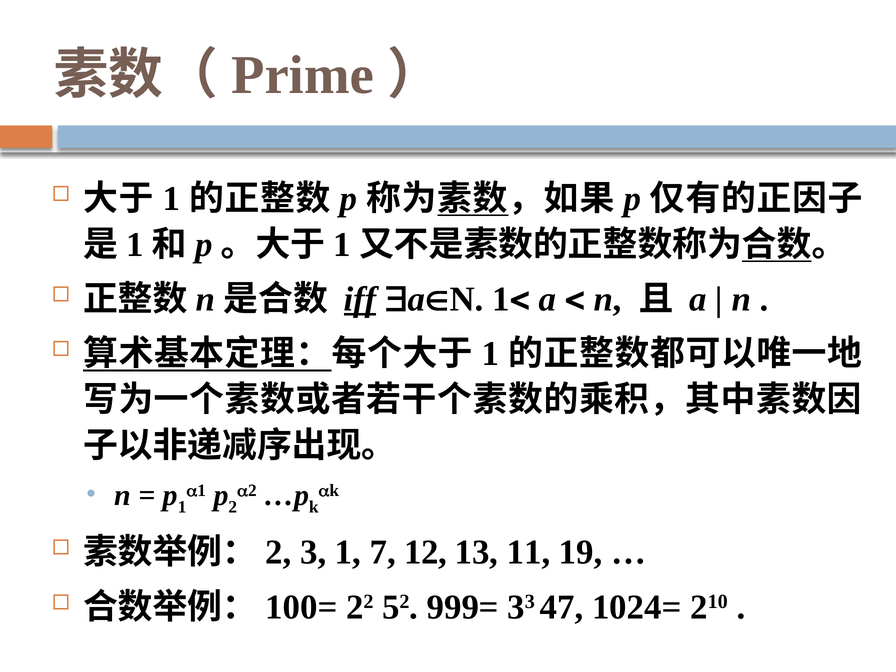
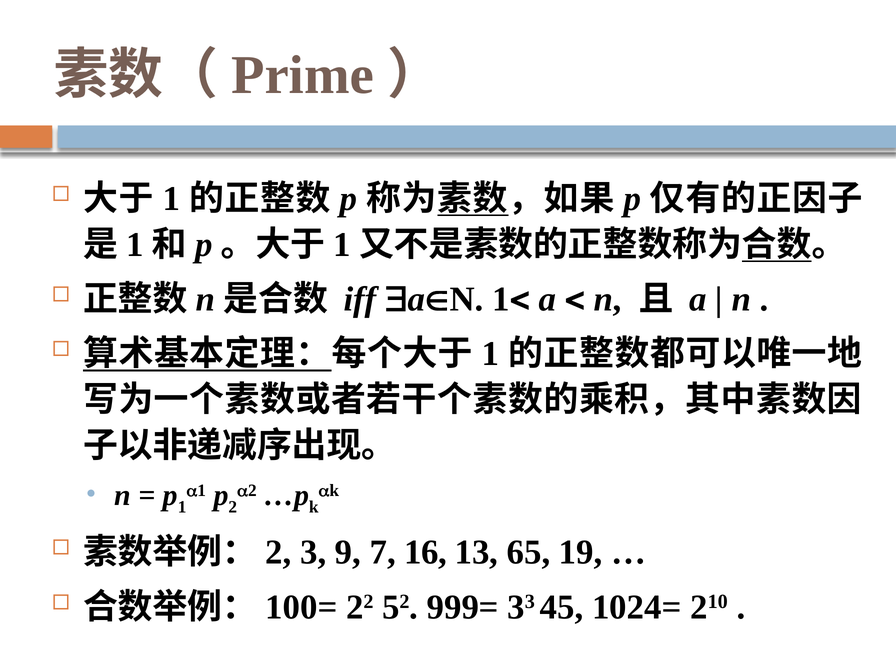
iff underline: present -> none (360, 299)
3 1: 1 -> 9 (348, 552)
12: 12 -> 16 (425, 552)
11: 11 -> 65 (529, 552)
47: 47 -> 45 (562, 607)
